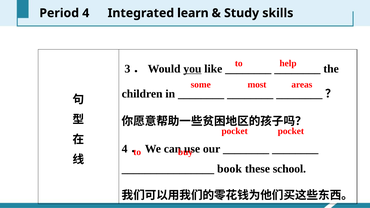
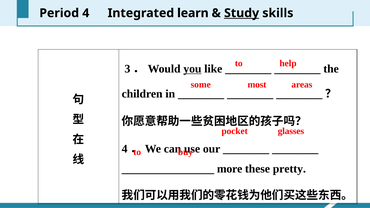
Study underline: none -> present (242, 13)
pocket pocket: pocket -> glasses (291, 131)
book: book -> more (230, 169)
school: school -> pretty (289, 169)
